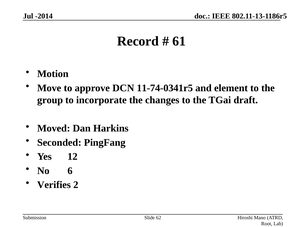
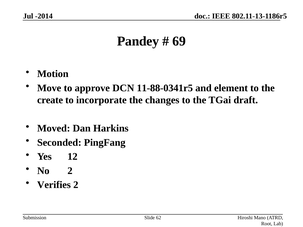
Record: Record -> Pandey (138, 41)
61: 61 -> 69 (179, 41)
11-74-0341r5: 11-74-0341r5 -> 11-88-0341r5 (165, 88)
group: group -> create (50, 100)
No 6: 6 -> 2 (70, 171)
